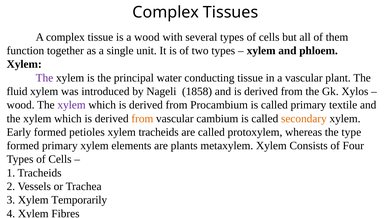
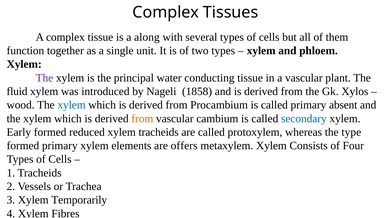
a wood: wood -> along (147, 37)
xylem colour: purple -> blue (72, 105)
textile: textile -> absent (343, 105)
secondary colour: orange -> blue (304, 118)
petioles: petioles -> reduced (87, 132)
plants: plants -> offers (184, 145)
